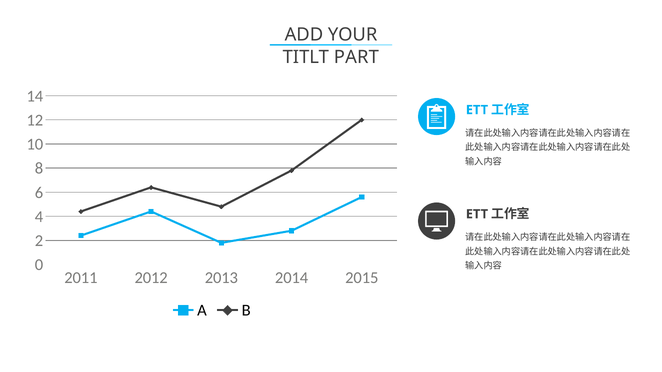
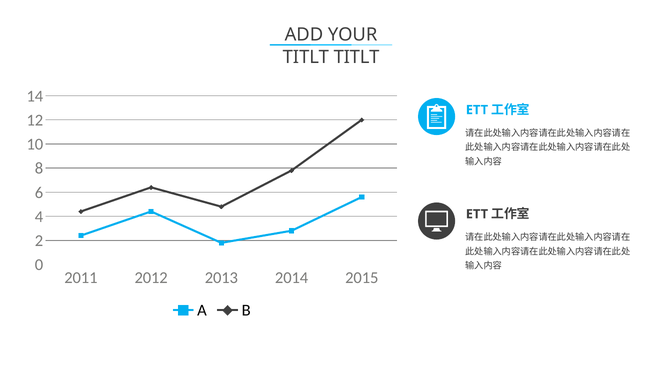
TITLT PART: PART -> TITLT (357, 57)
